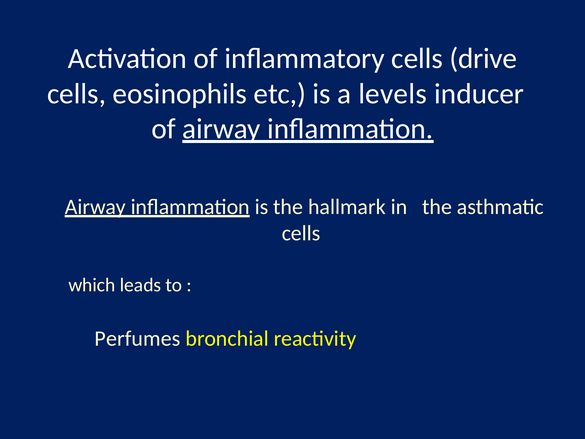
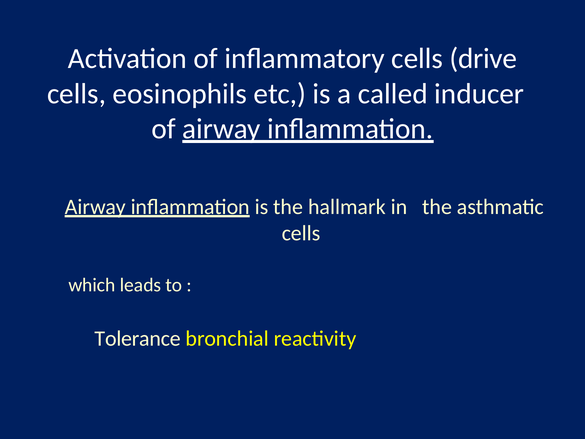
levels: levels -> called (393, 94)
Perfumes: Perfumes -> Tolerance (138, 338)
